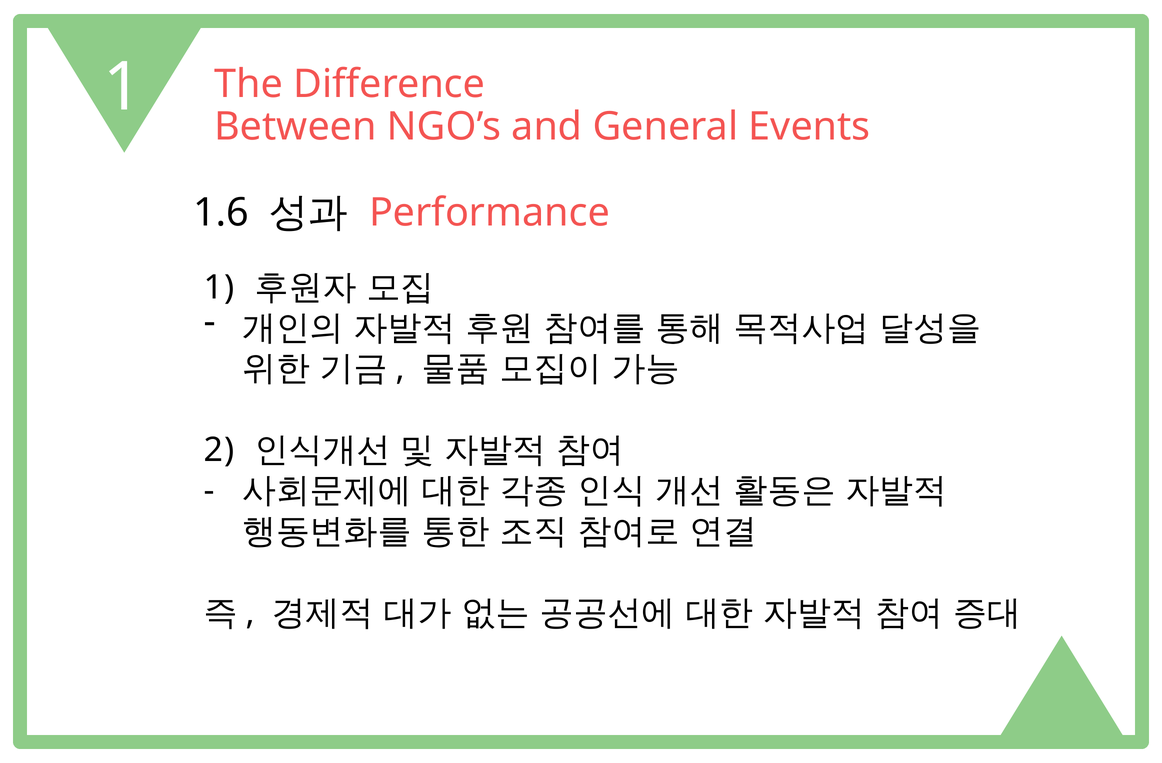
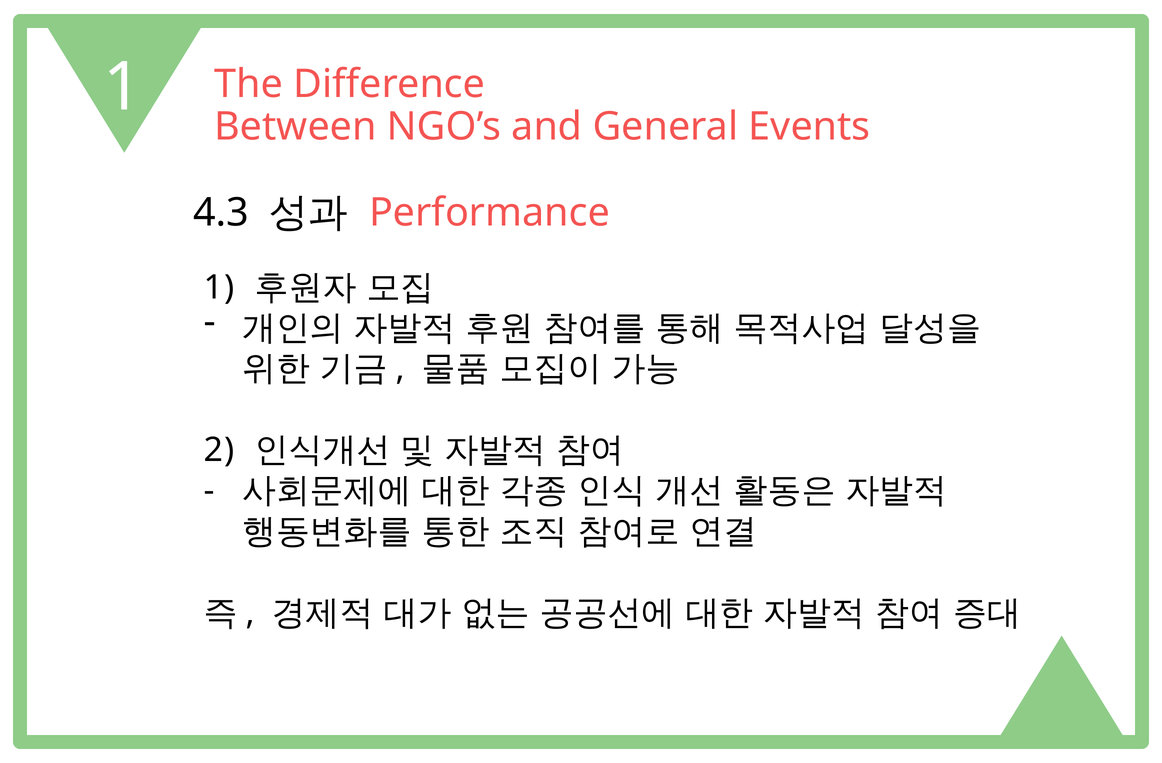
1.6: 1.6 -> 4.3 (221, 213)
